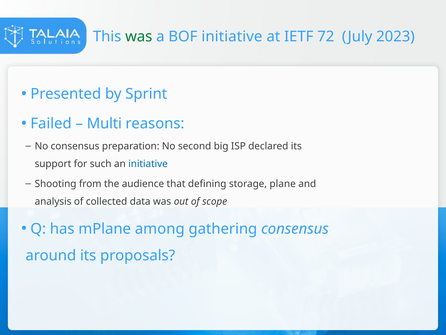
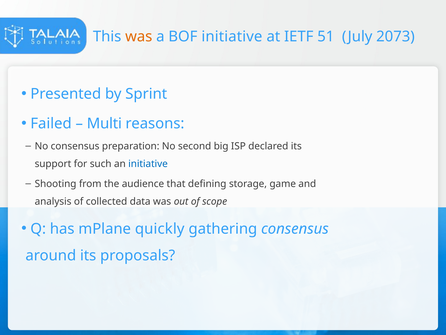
was colour: green -> orange (139, 36)
72: 72 -> 51 (326, 36)
2023: 2023 -> 2073 (395, 36)
plane: plane -> game (283, 184)
among: among -> quickly (160, 228)
